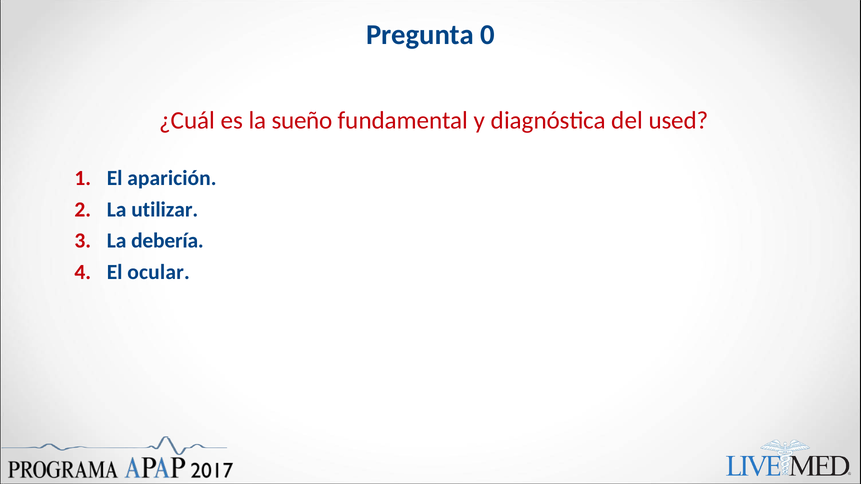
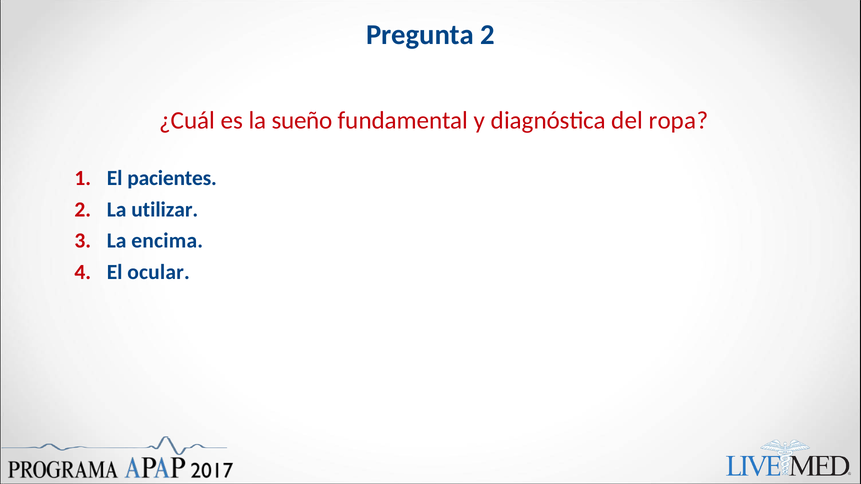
Pregunta 0: 0 -> 2 (487, 35)
used: used -> ropa (678, 121)
aparición: aparición -> pacientes (172, 178)
debería: debería -> encima (167, 241)
